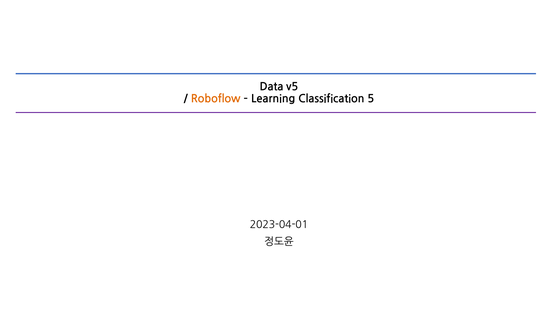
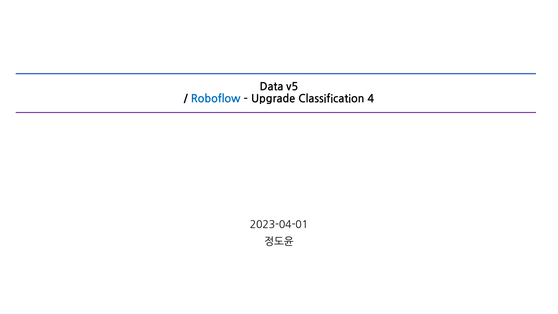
Roboflow colour: orange -> blue (216, 99)
Learning: Learning -> Upgrade (273, 99)
5: 5 -> 4 (371, 99)
